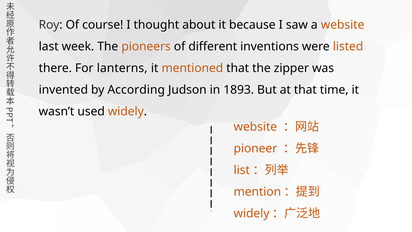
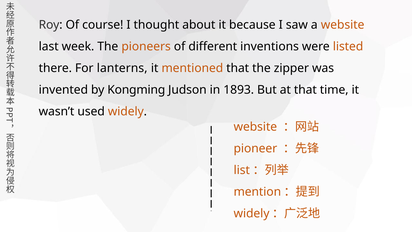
According: According -> Kongming (136, 90)
